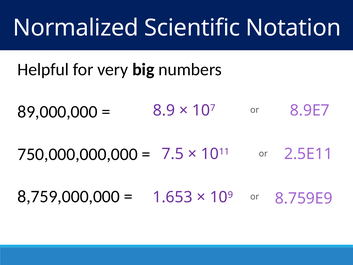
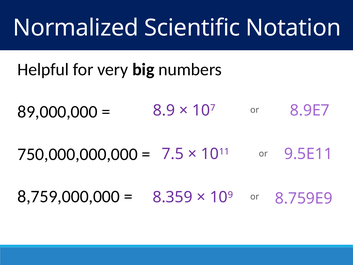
2.5E11: 2.5E11 -> 9.5E11 (308, 154)
1.653: 1.653 -> 8.359 (173, 197)
